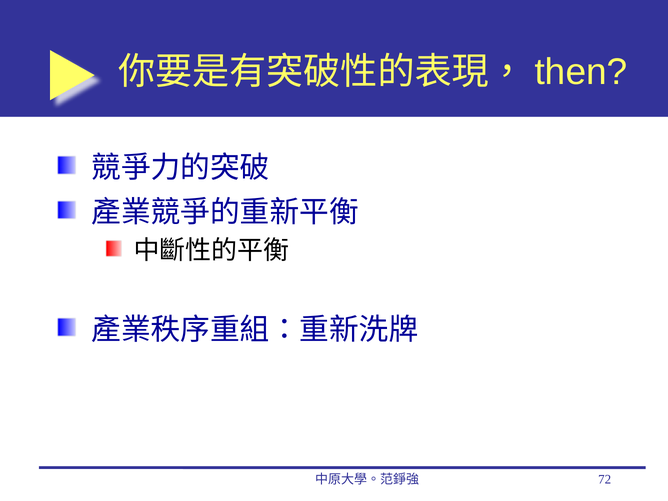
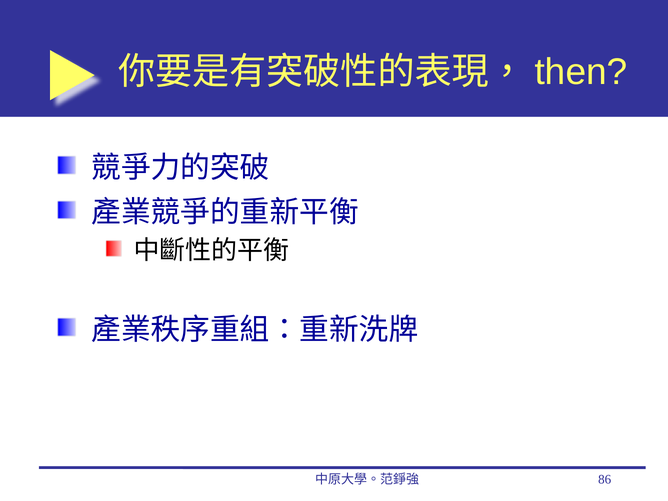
72: 72 -> 86 (605, 480)
